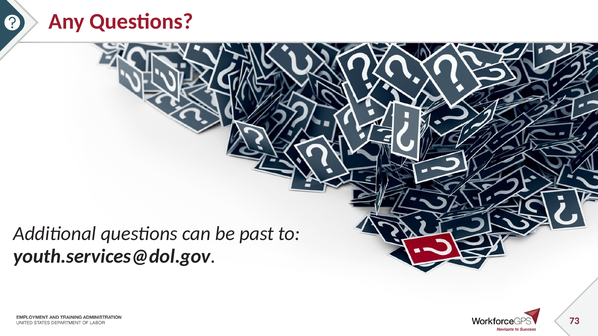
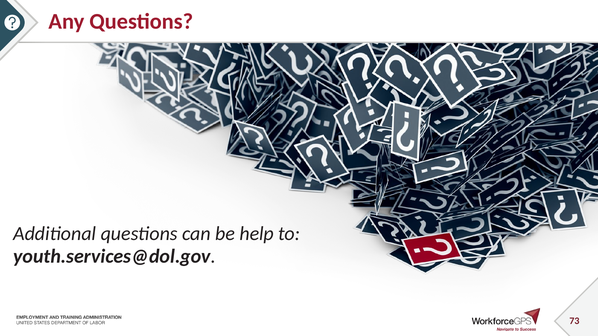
past: past -> help (257, 234)
